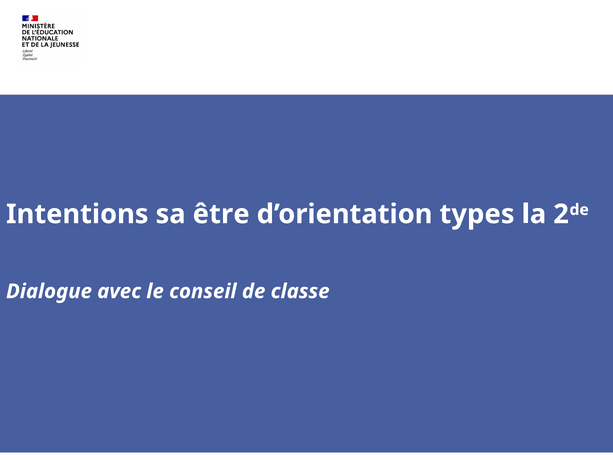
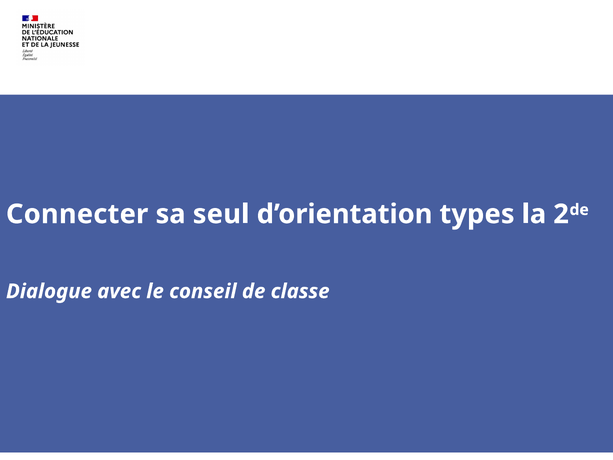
Intentions: Intentions -> Connecter (77, 214)
être: être -> seul (221, 214)
